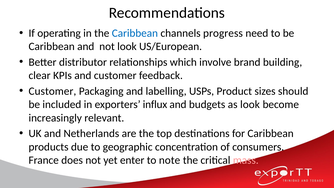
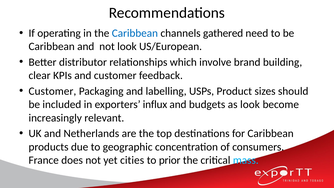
progress: progress -> gathered (223, 33)
enter: enter -> cities (132, 160)
note: note -> prior (170, 160)
mass colour: pink -> light blue (246, 160)
